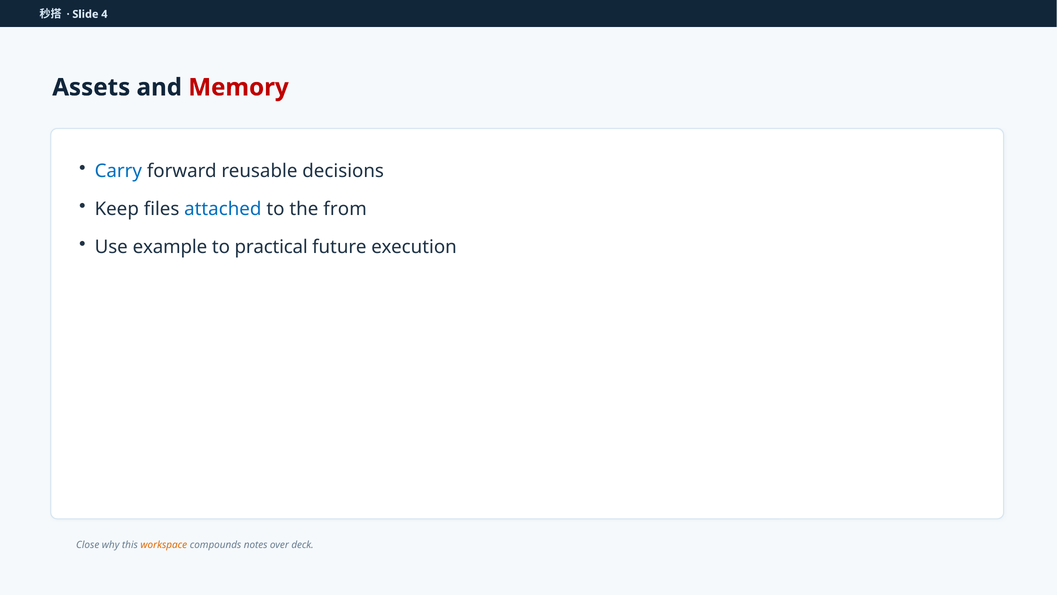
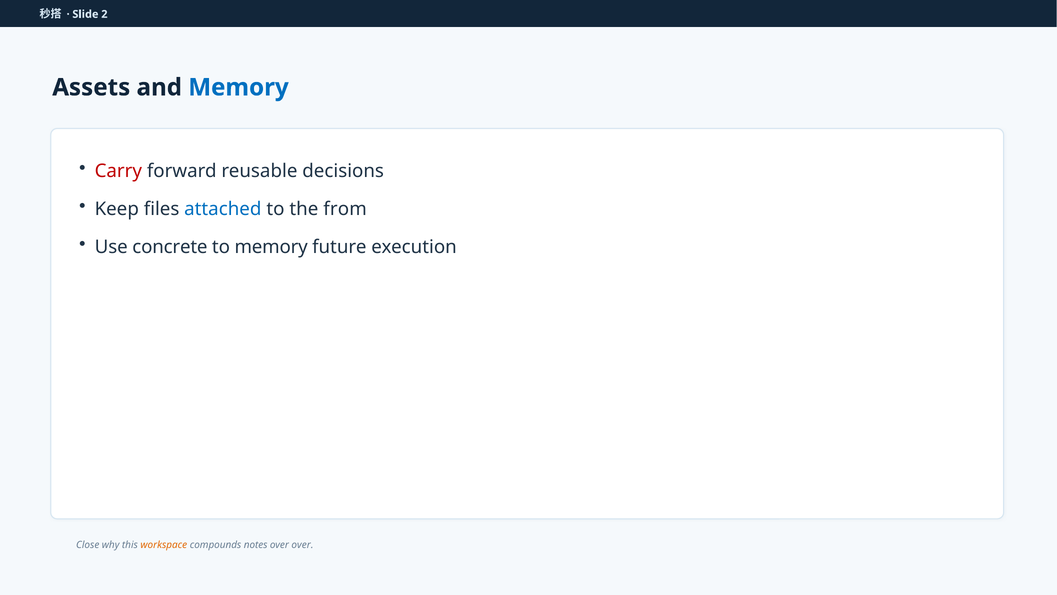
4: 4 -> 2 (104, 14)
Memory colour: red -> blue (238, 87)
Carry colour: blue -> red (118, 171)
example: example -> concrete (170, 247)
to practical: practical -> memory (271, 247)
over deck: deck -> over (302, 544)
